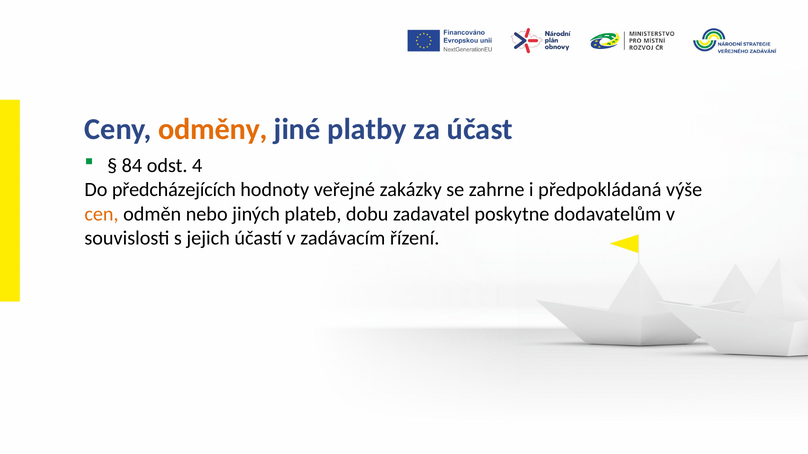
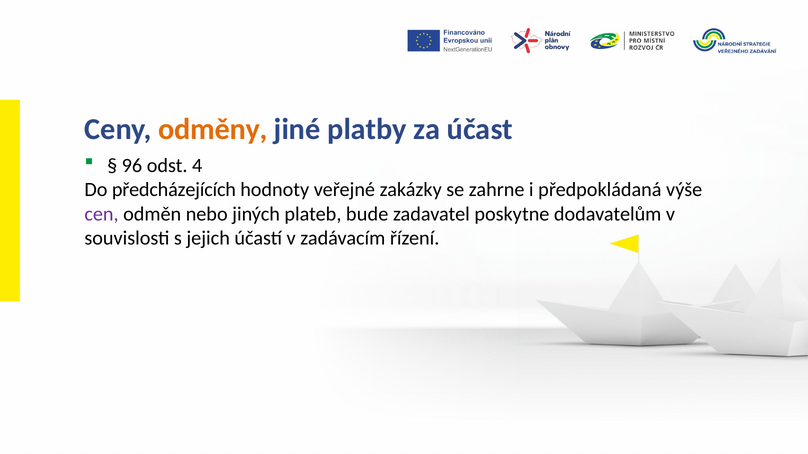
84: 84 -> 96 (132, 166)
cen colour: orange -> purple (102, 214)
dobu: dobu -> bude (367, 214)
